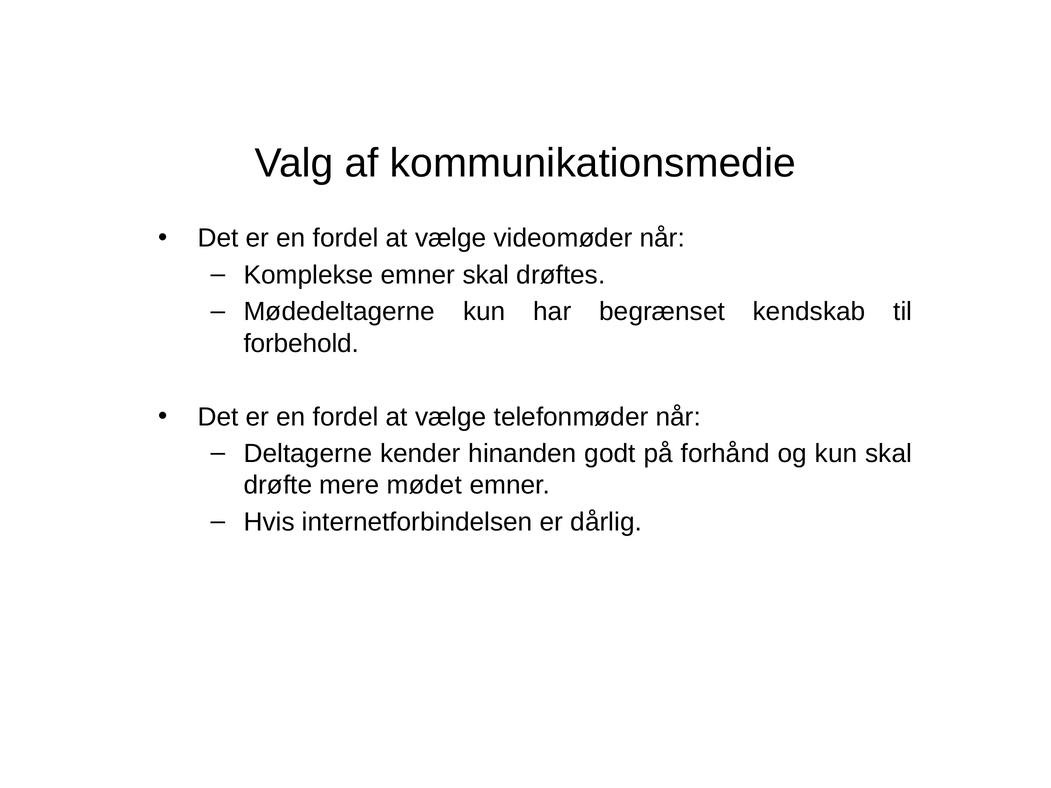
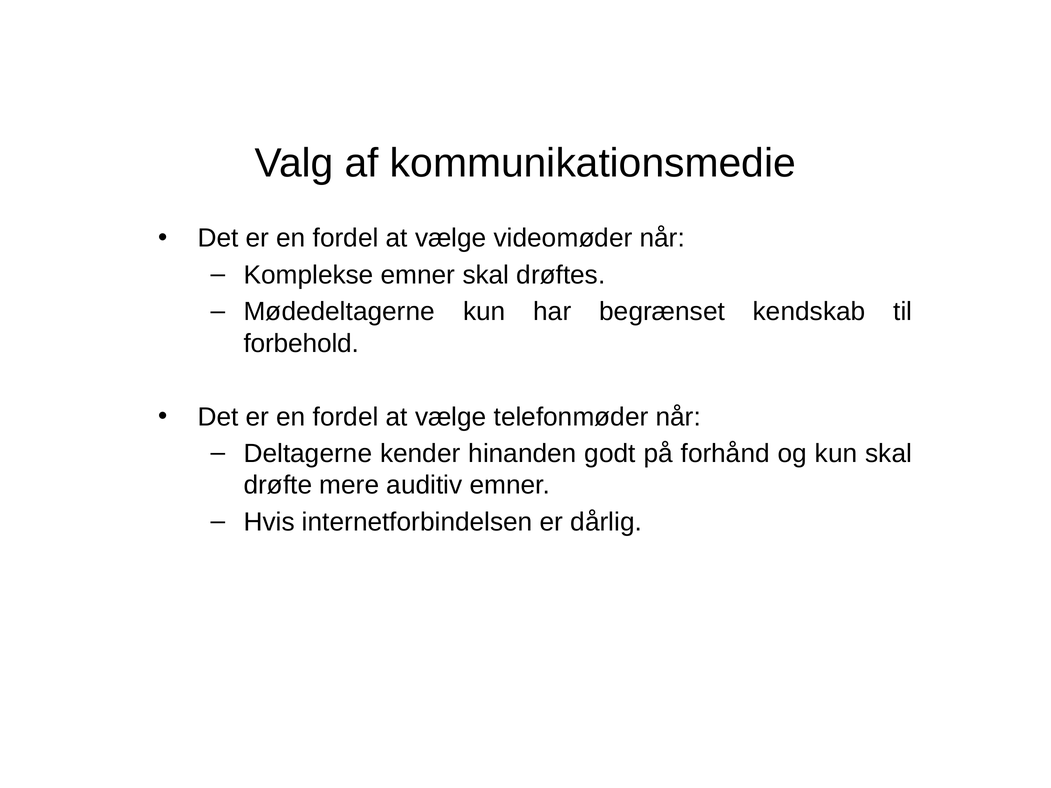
mødet: mødet -> auditiv (424, 485)
